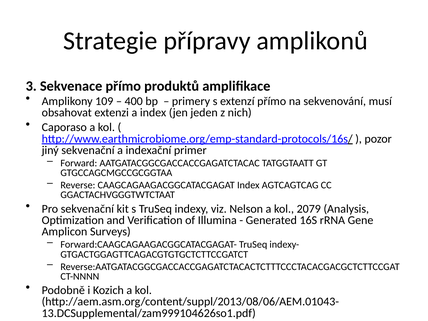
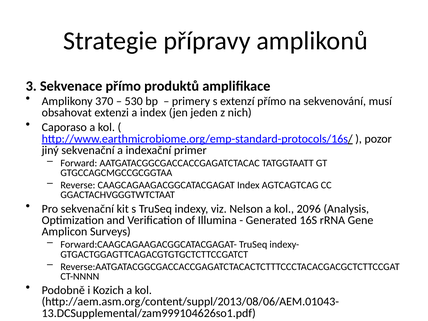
109: 109 -> 370 (104, 101)
400: 400 -> 530 (134, 101)
2079: 2079 -> 2096 (309, 209)
